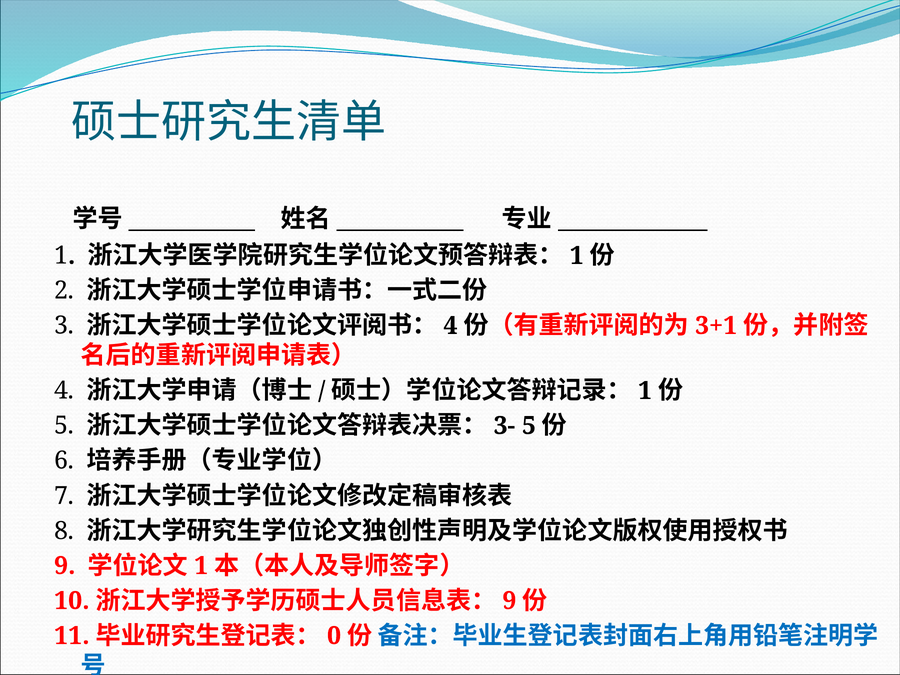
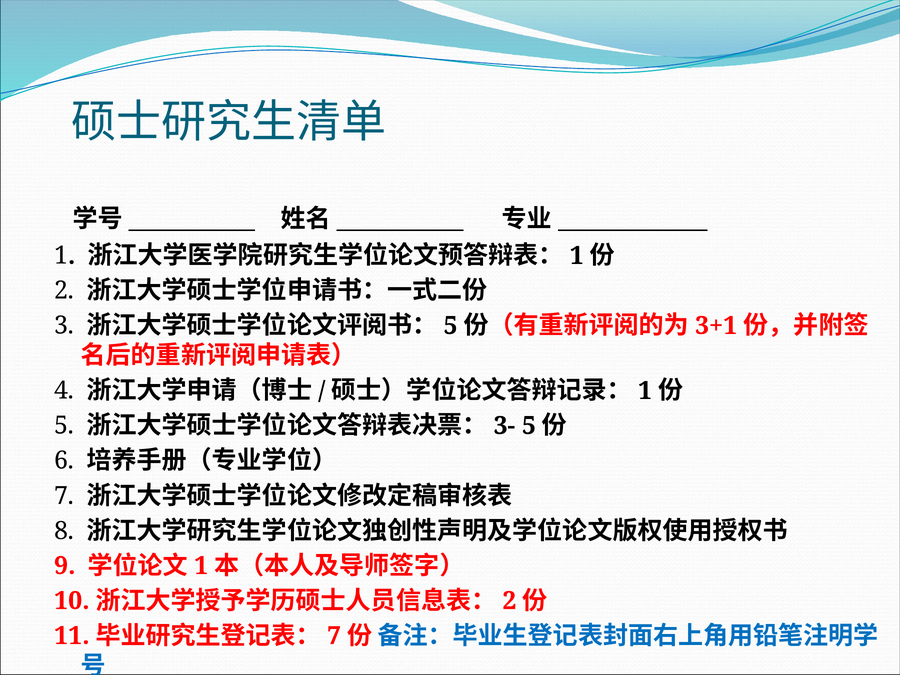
4: 4 -> 5 (450, 326)
9: 9 -> 2 (509, 601)
0: 0 -> 7 (334, 636)
